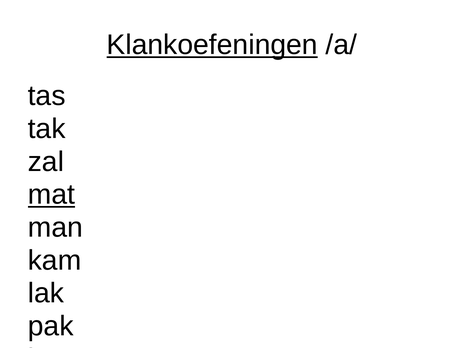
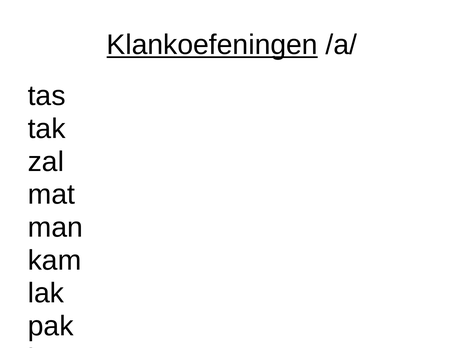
mat underline: present -> none (51, 195)
